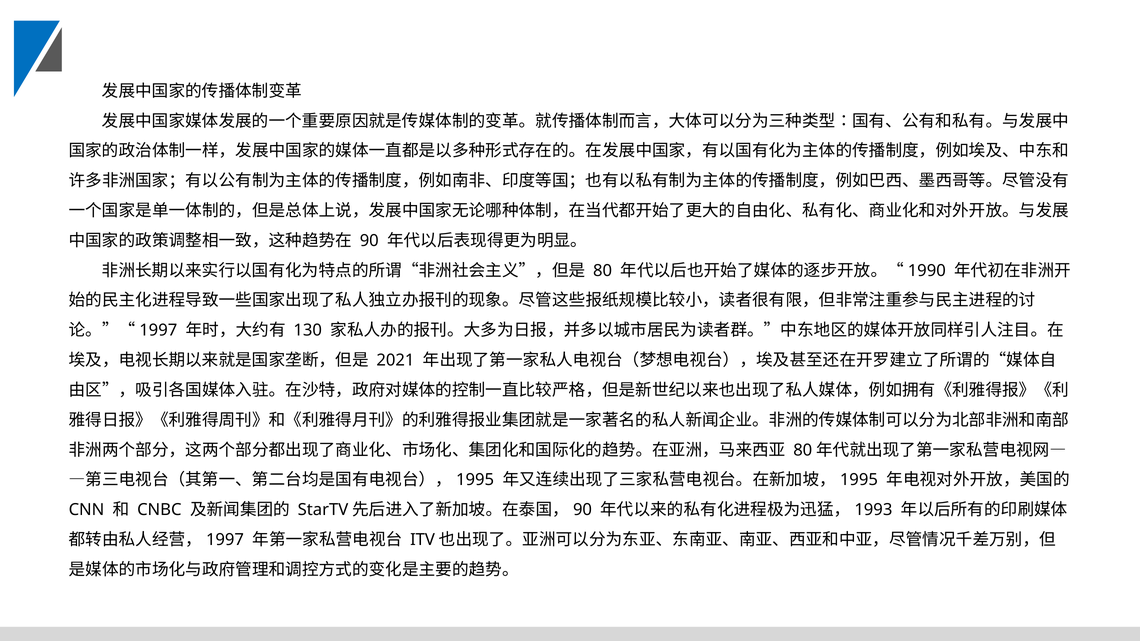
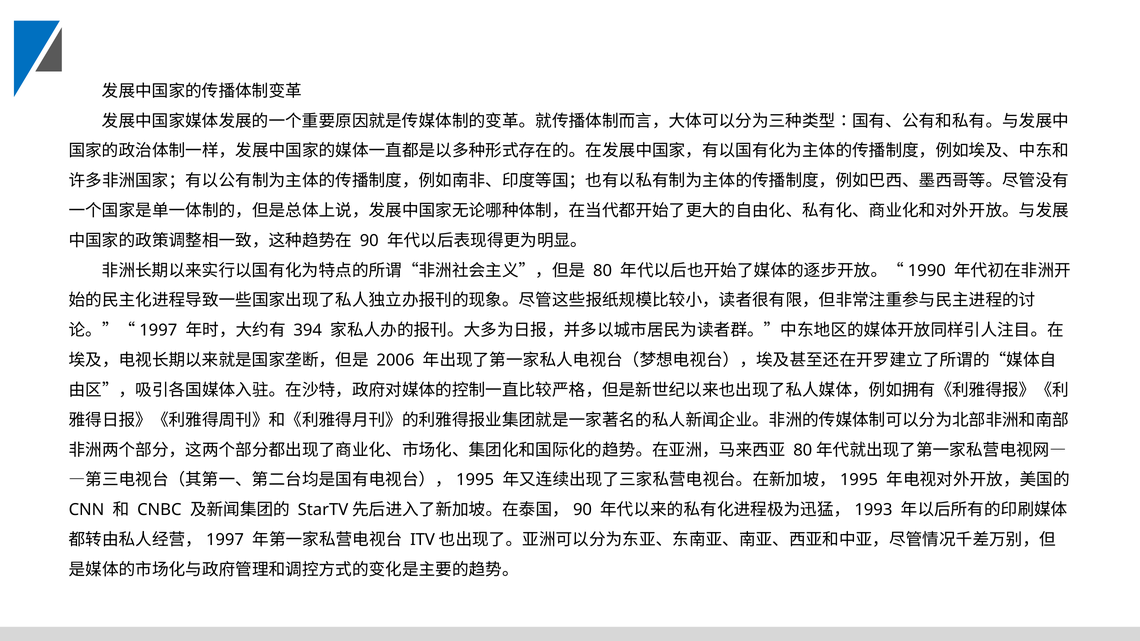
130: 130 -> 394 (308, 331)
2021: 2021 -> 2006 (395, 360)
